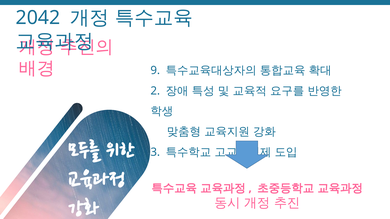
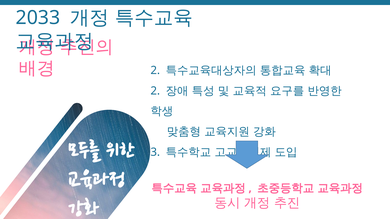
2042: 2042 -> 2033 (38, 18)
9: 9 -> 2 (155, 70)
